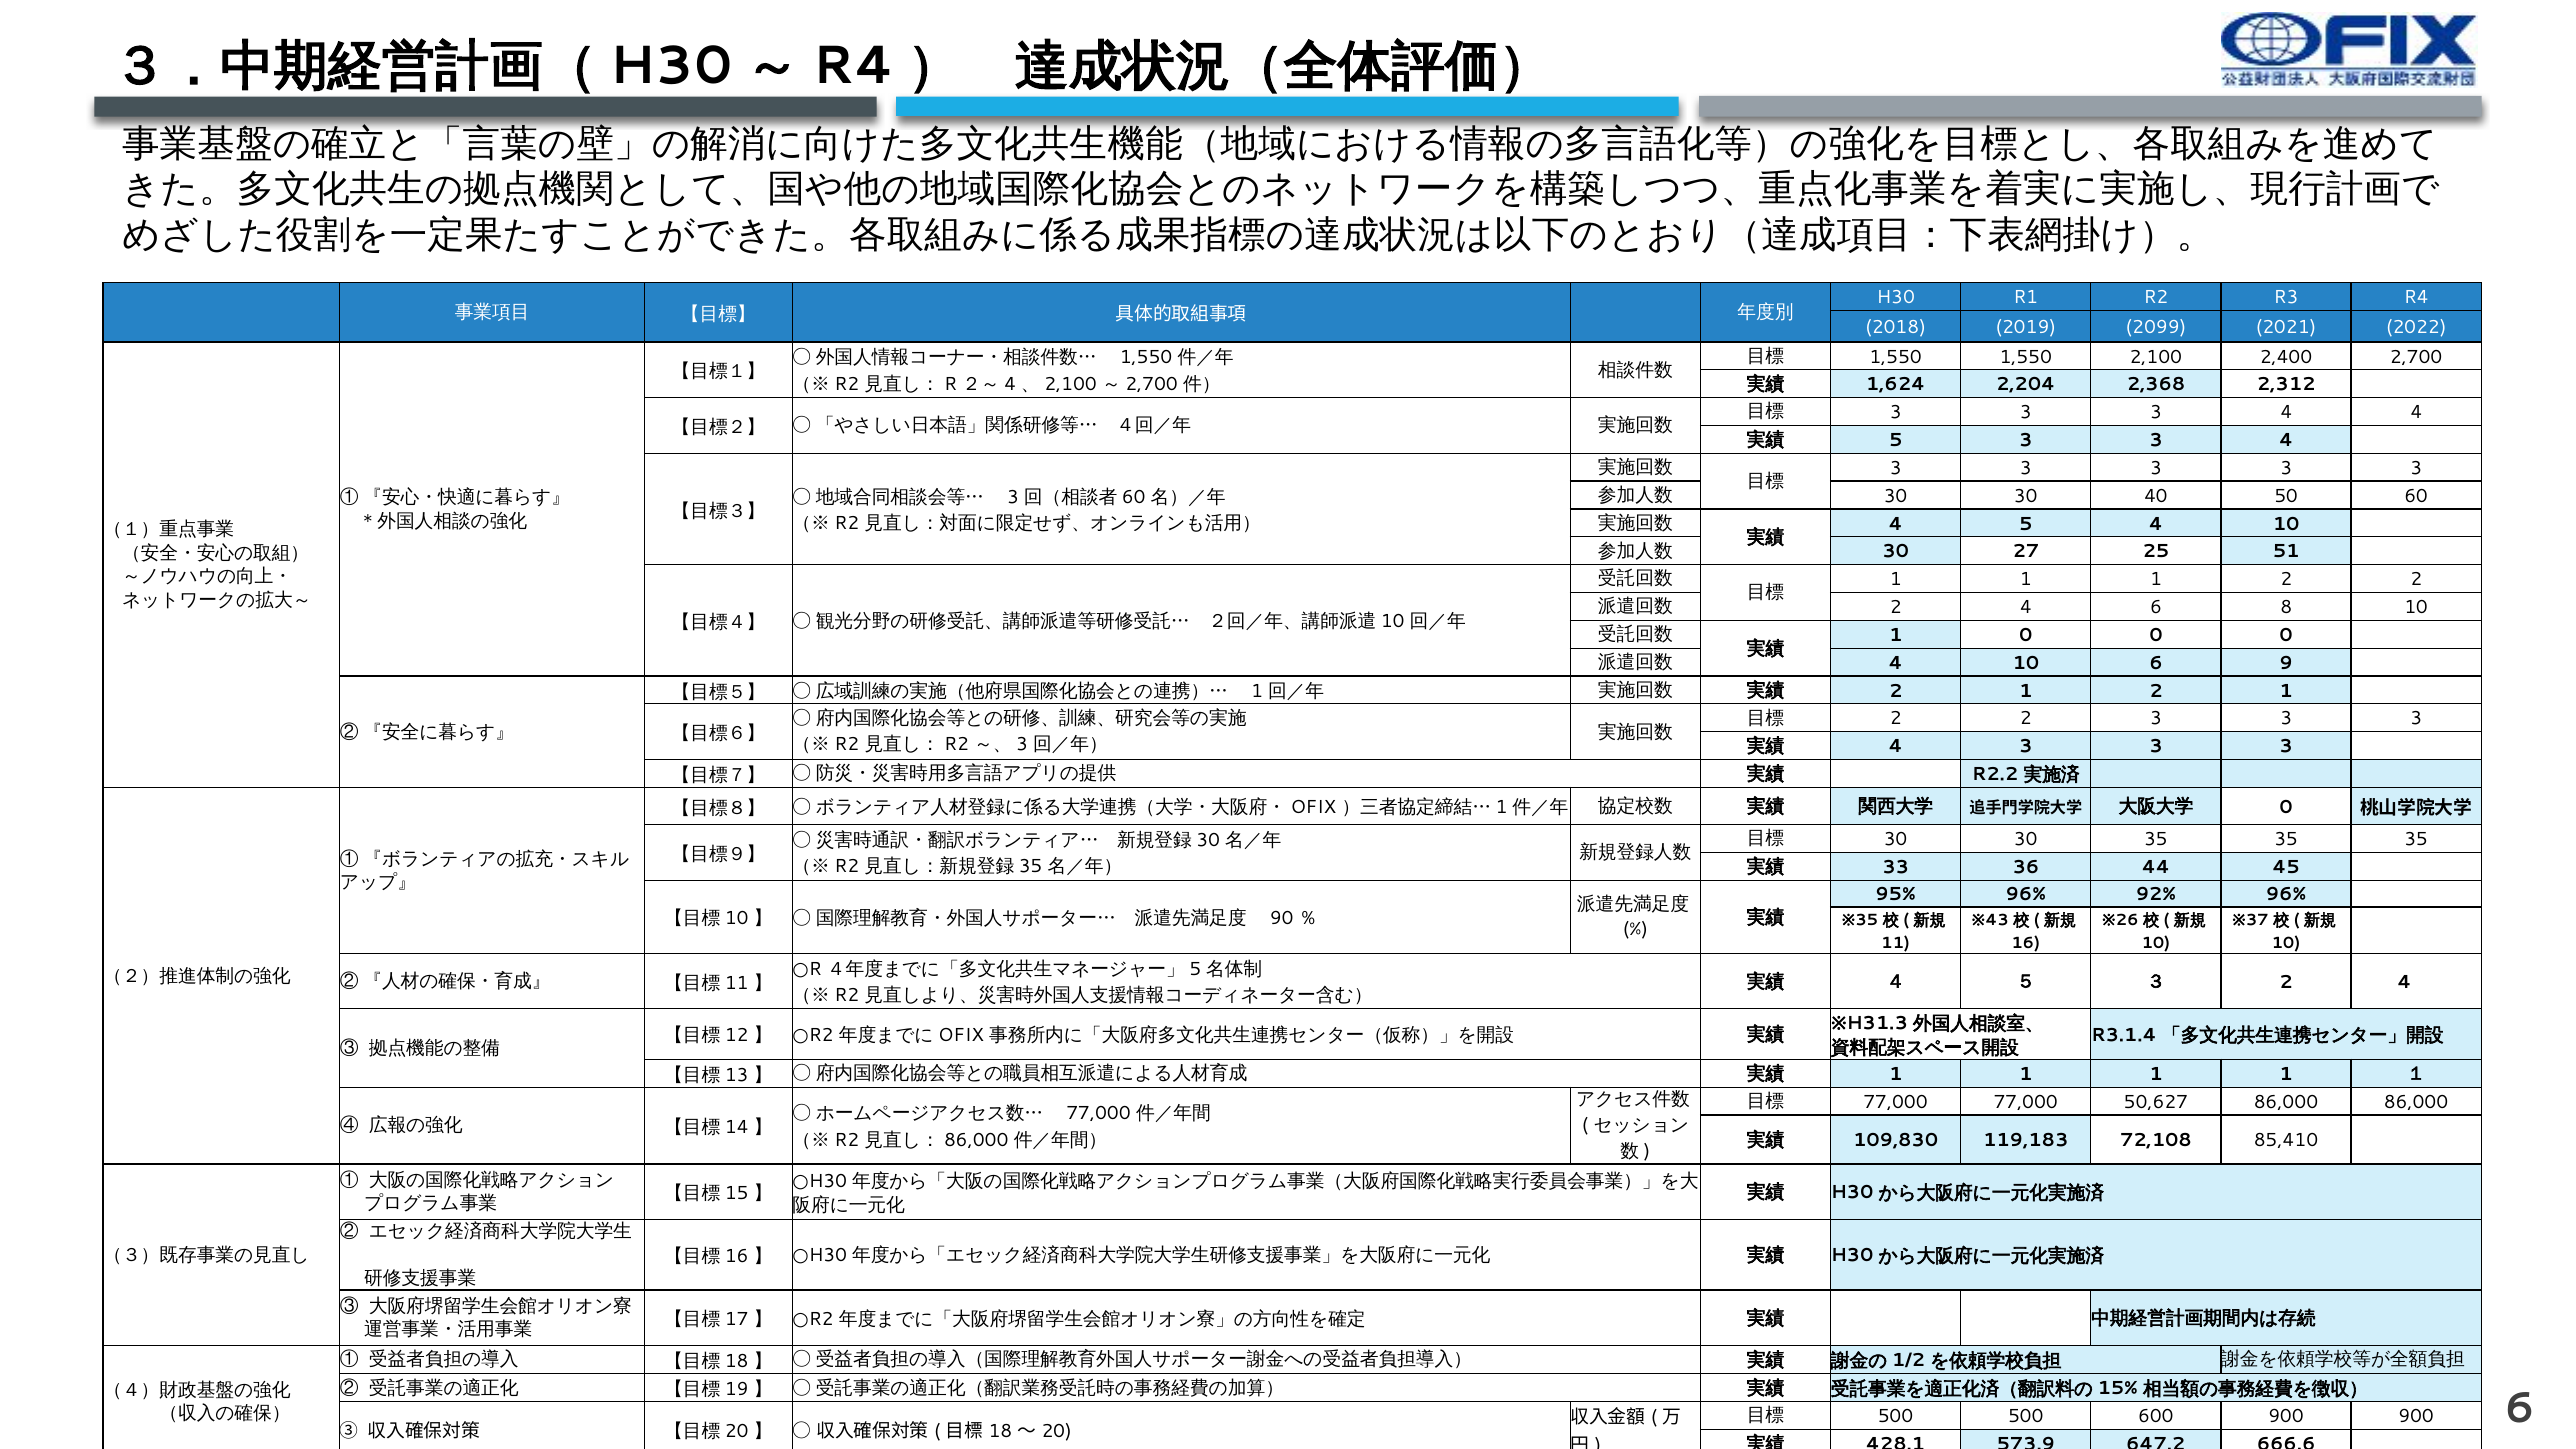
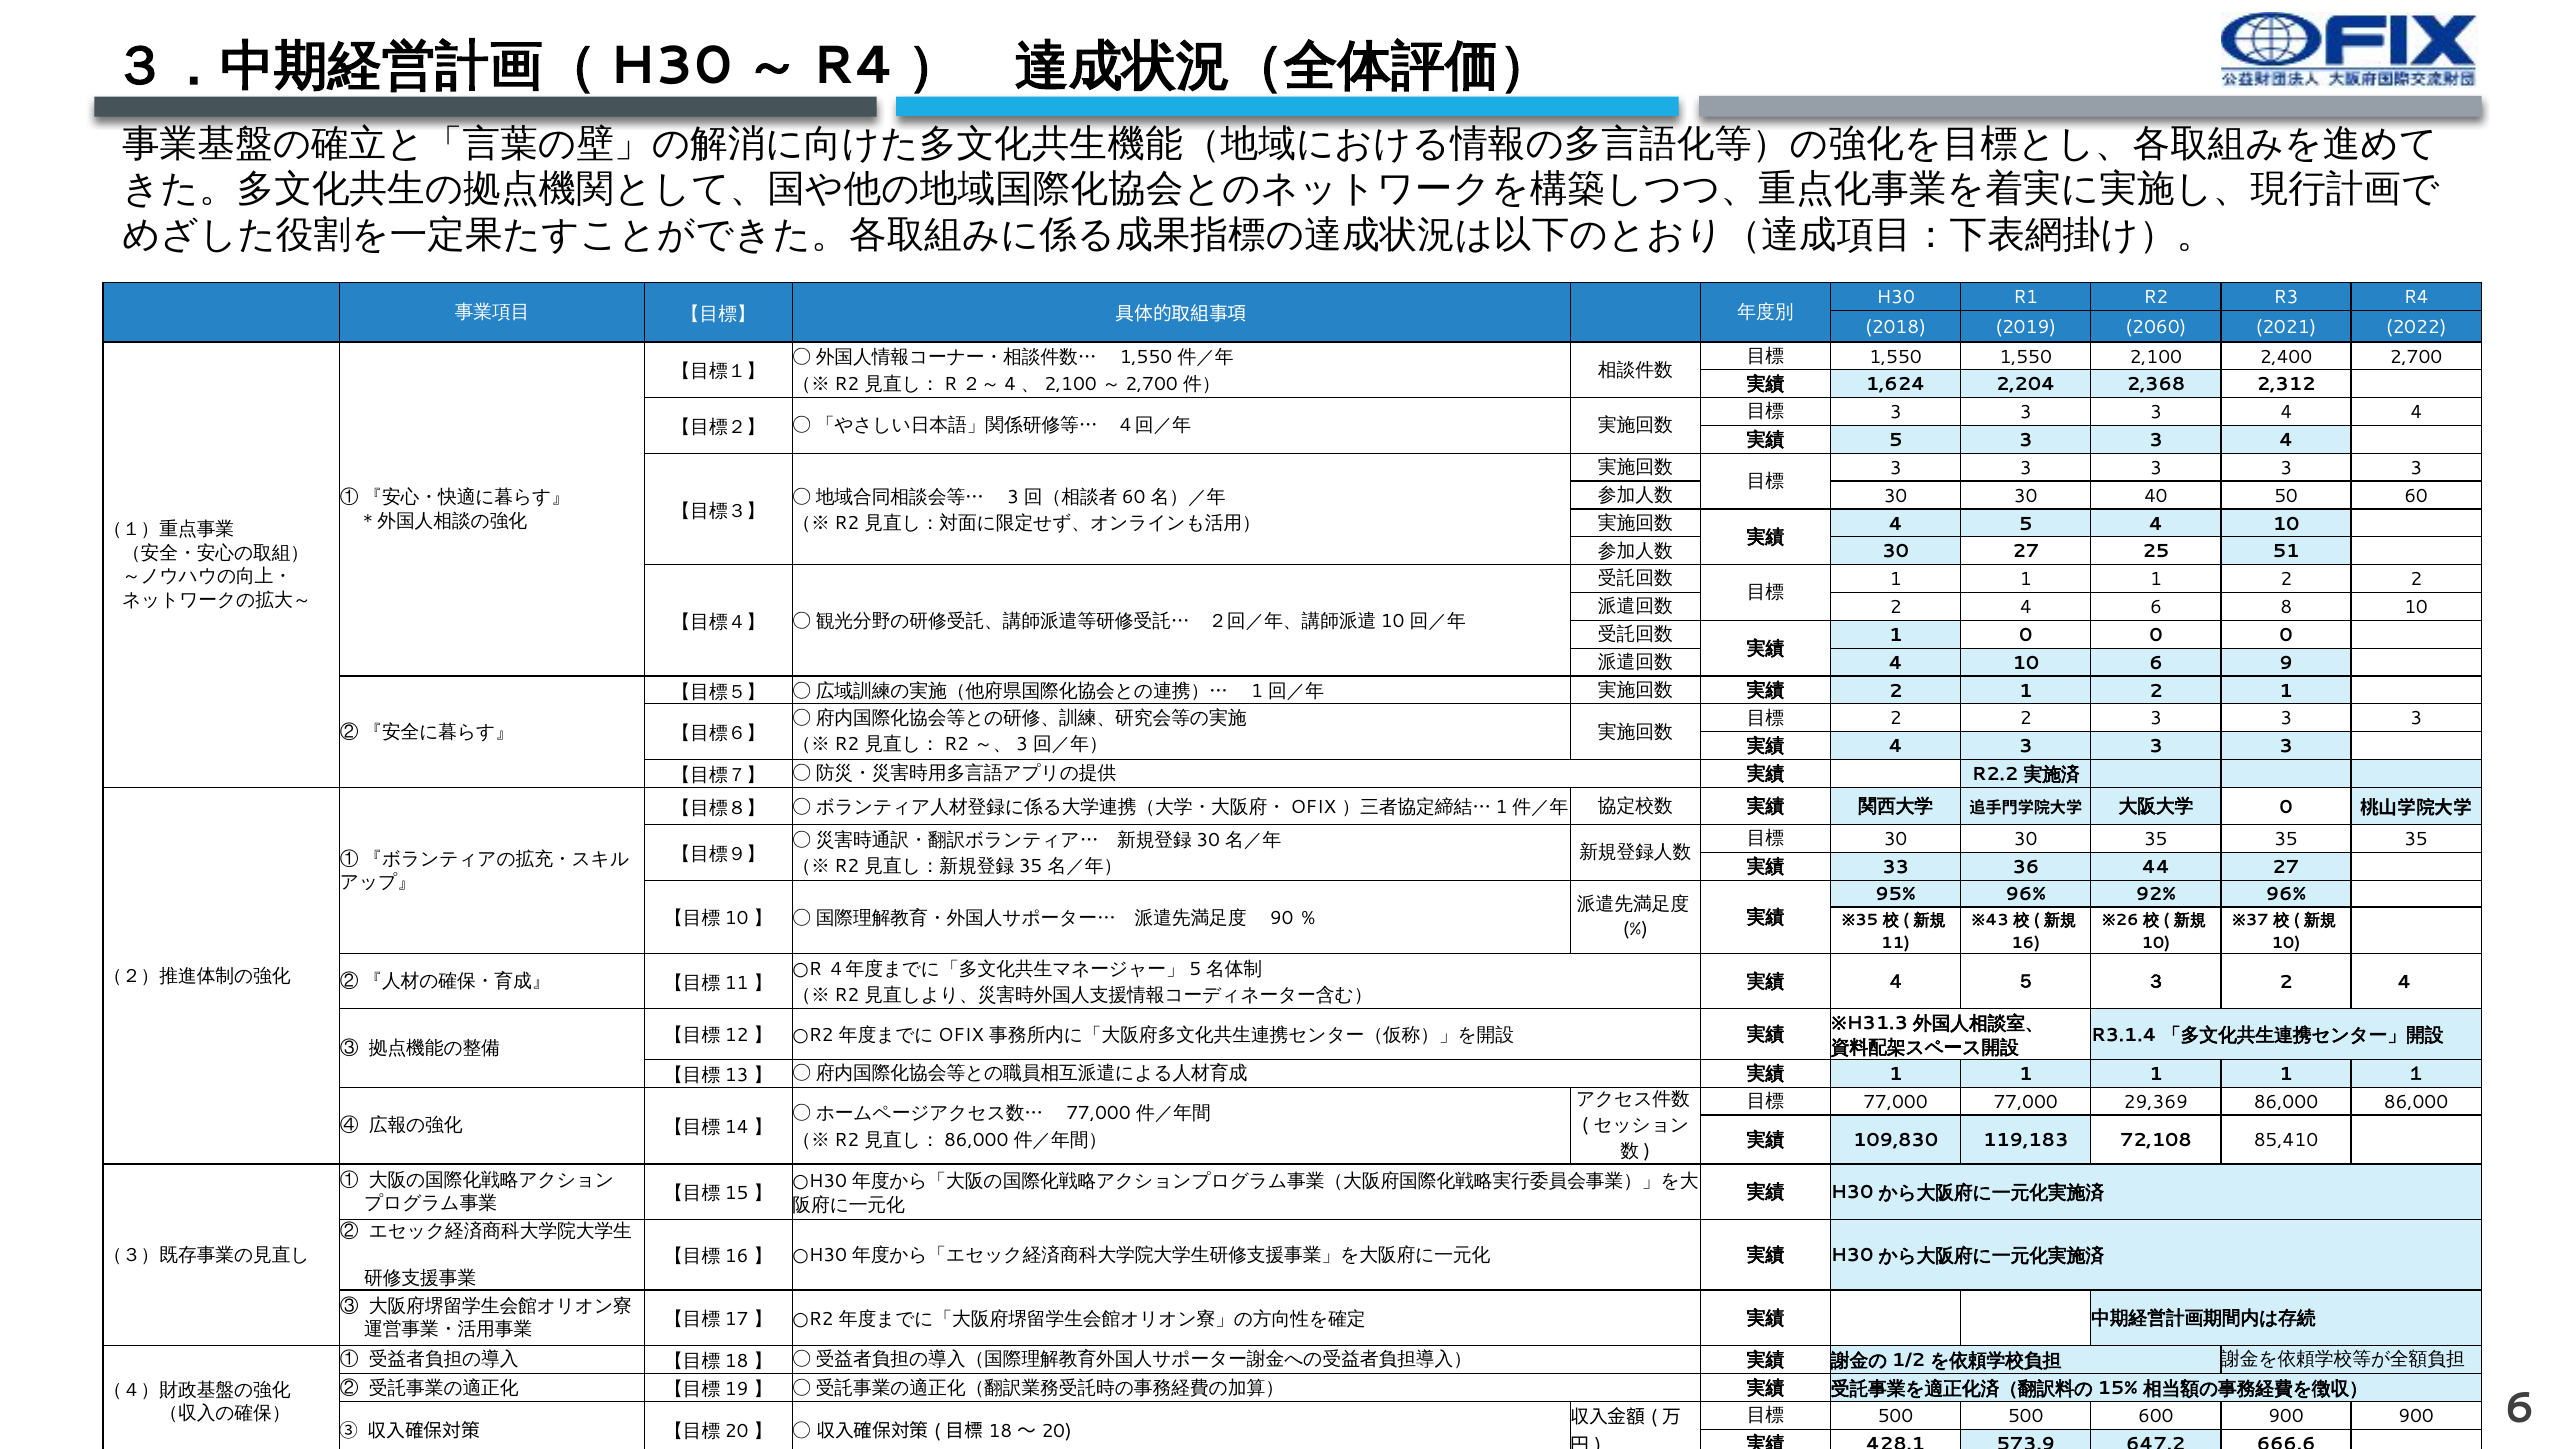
2099: 2099 -> 2060 (2156, 327)
44 45: 45 -> 27 (2286, 867)
50,627: 50,627 -> 29,369 (2156, 1102)
